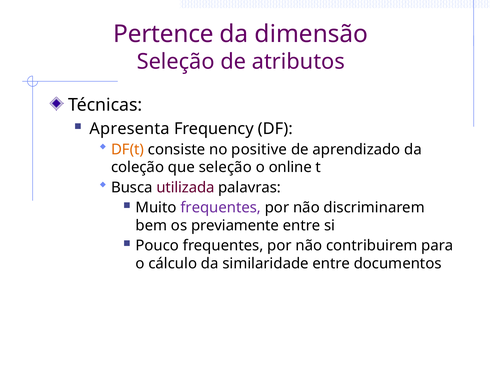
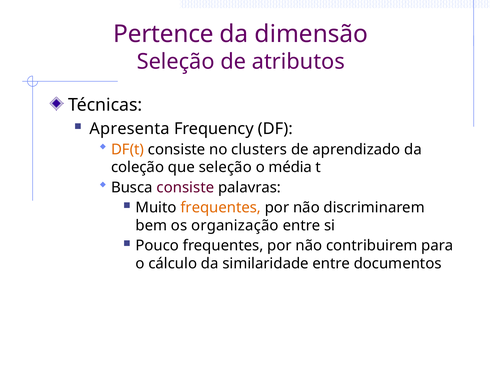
positive: positive -> clusters (259, 149)
online: online -> média (290, 167)
Busca utilizada: utilizada -> consiste (185, 187)
frequentes colour: purple -> orange (221, 207)
previamente: previamente -> organização (235, 225)
